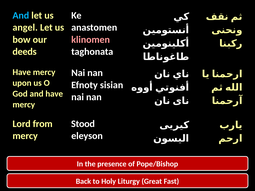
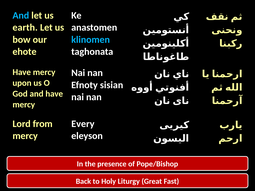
angel: angel -> earth (25, 28)
klinomen colour: pink -> light blue (91, 40)
deeds: deeds -> ehote (24, 52)
Stood: Stood -> Every (83, 124)
